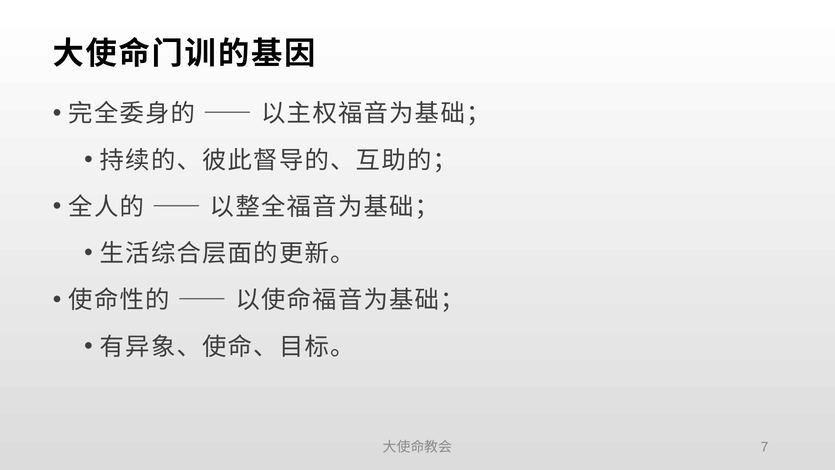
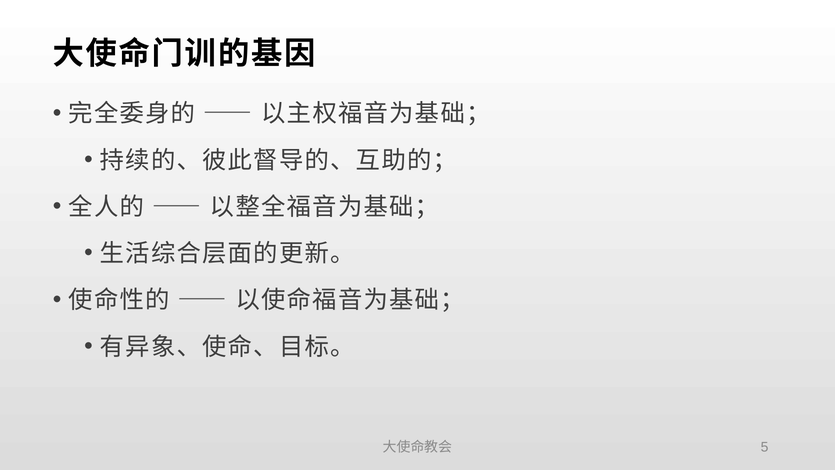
7: 7 -> 5 (765, 447)
